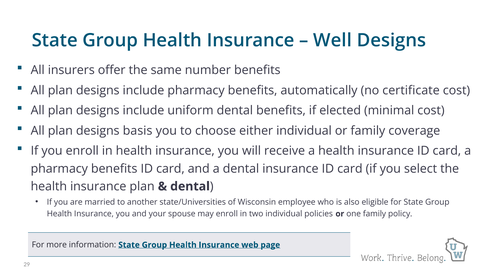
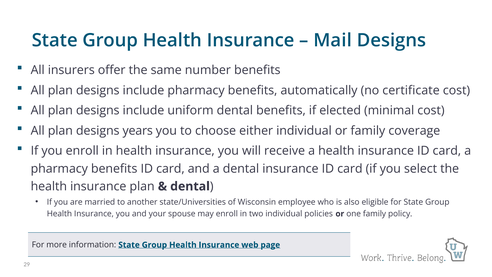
Well: Well -> Mail (333, 41)
basis: basis -> years (138, 131)
